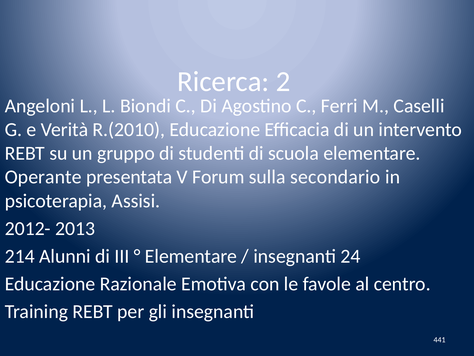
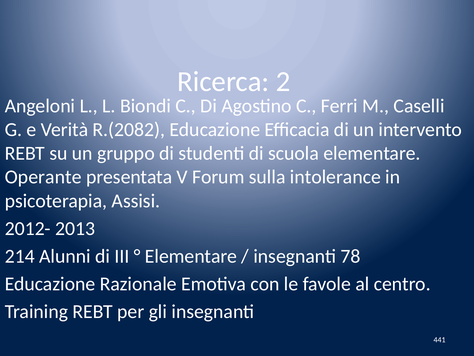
R.(2010: R.(2010 -> R.(2082 (129, 129)
secondario: secondario -> intolerance (335, 177)
24: 24 -> 78 (351, 256)
